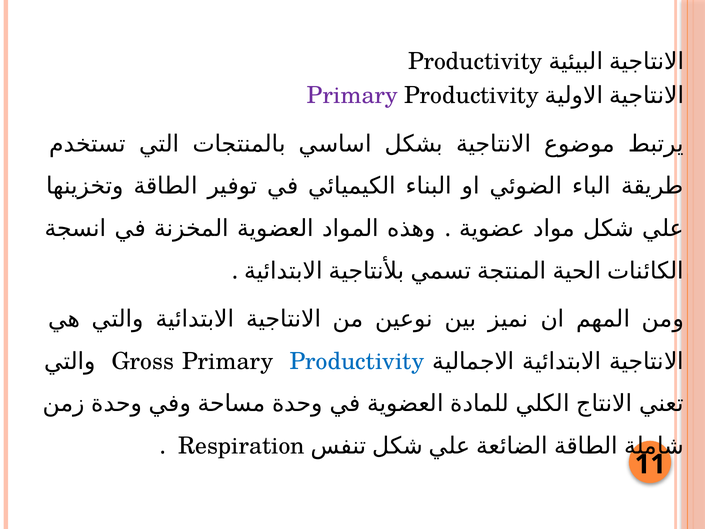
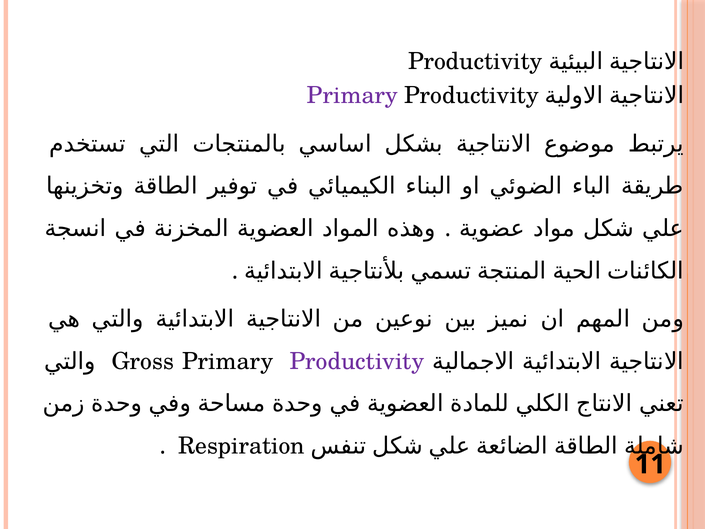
Productivity colour: blue -> purple (357, 361)
